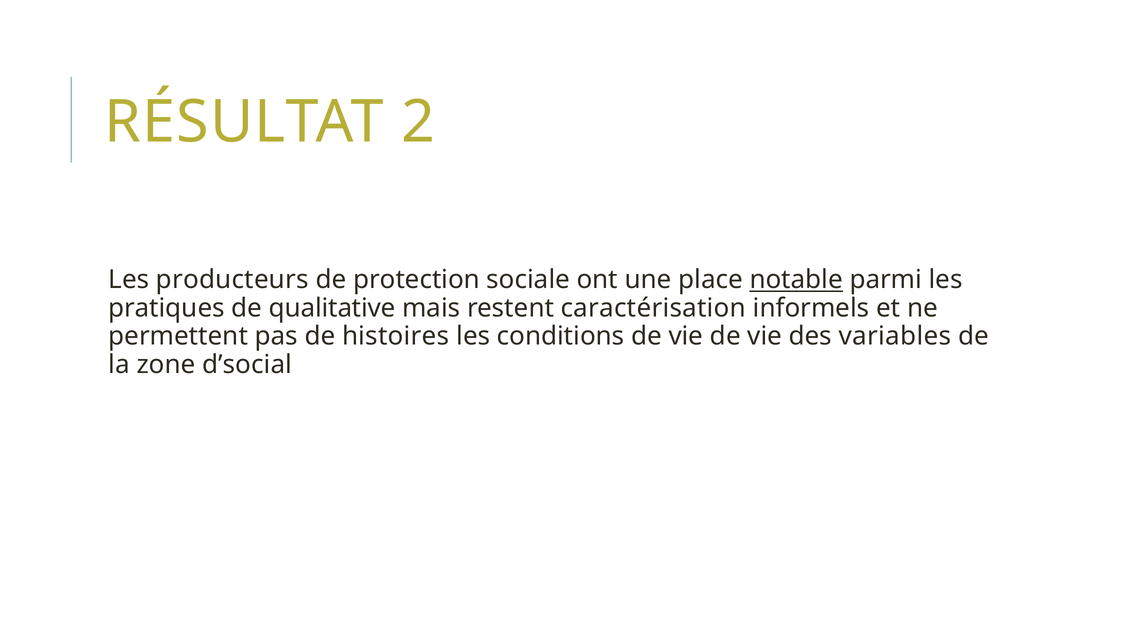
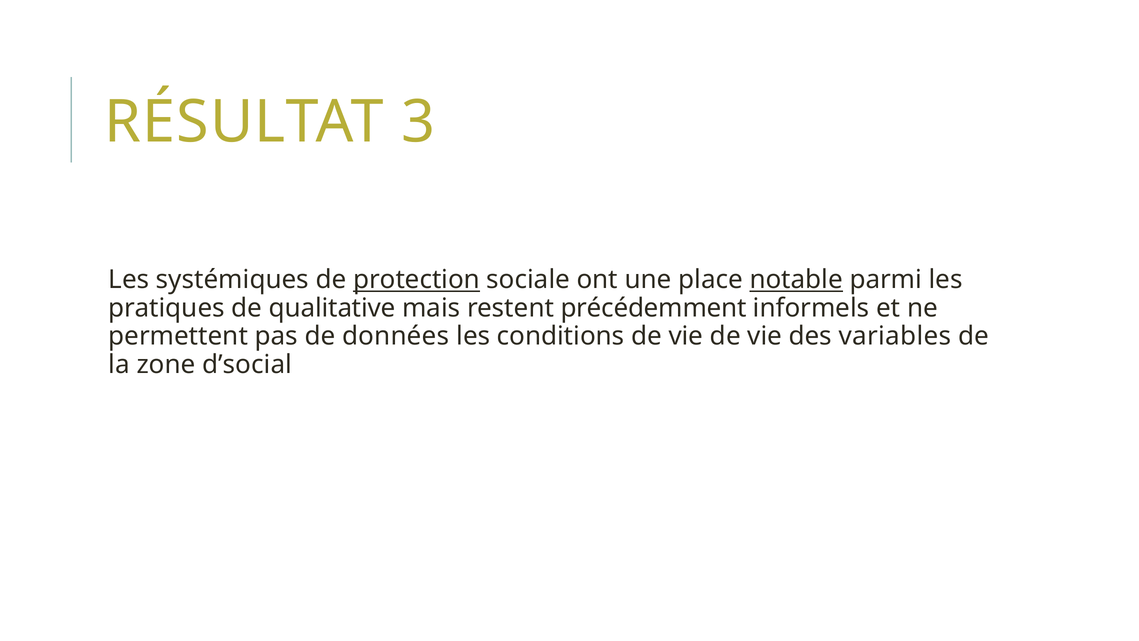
2: 2 -> 3 (418, 122)
producteurs: producteurs -> systémiques (232, 280)
protection underline: none -> present (417, 280)
caractérisation: caractérisation -> précédemment (654, 308)
histoires: histoires -> données (396, 336)
